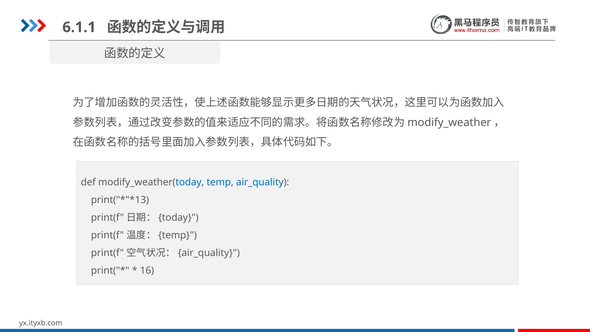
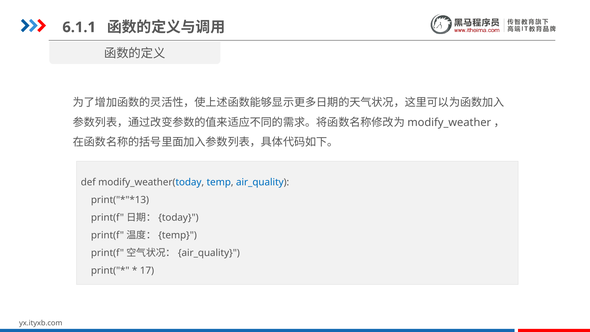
16: 16 -> 17 (147, 271)
